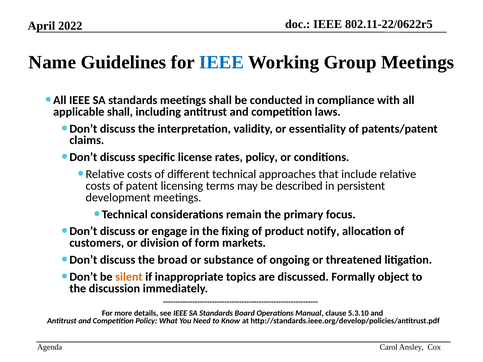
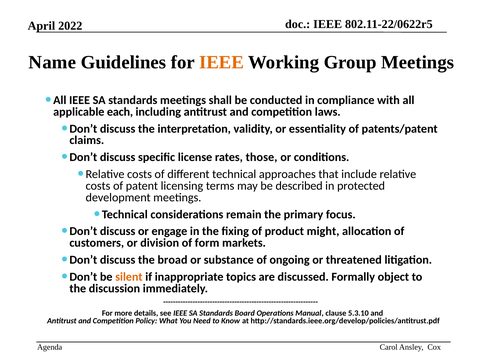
IEEE colour: blue -> orange (221, 63)
applicable shall: shall -> each (120, 112)
rates policy: policy -> those (262, 157)
persistent: persistent -> protected (361, 186)
notify: notify -> might (323, 231)
